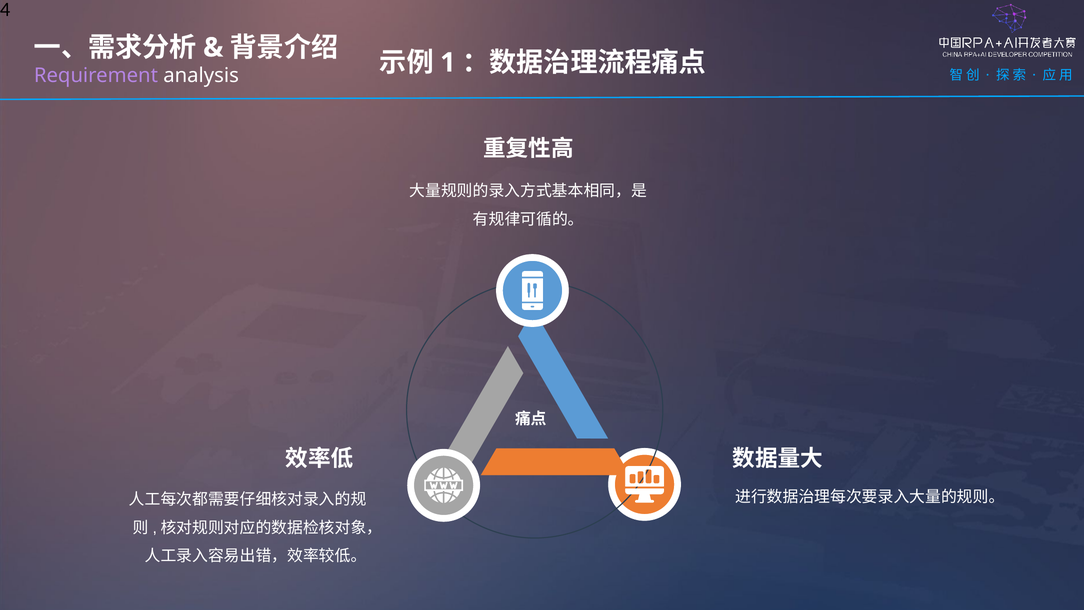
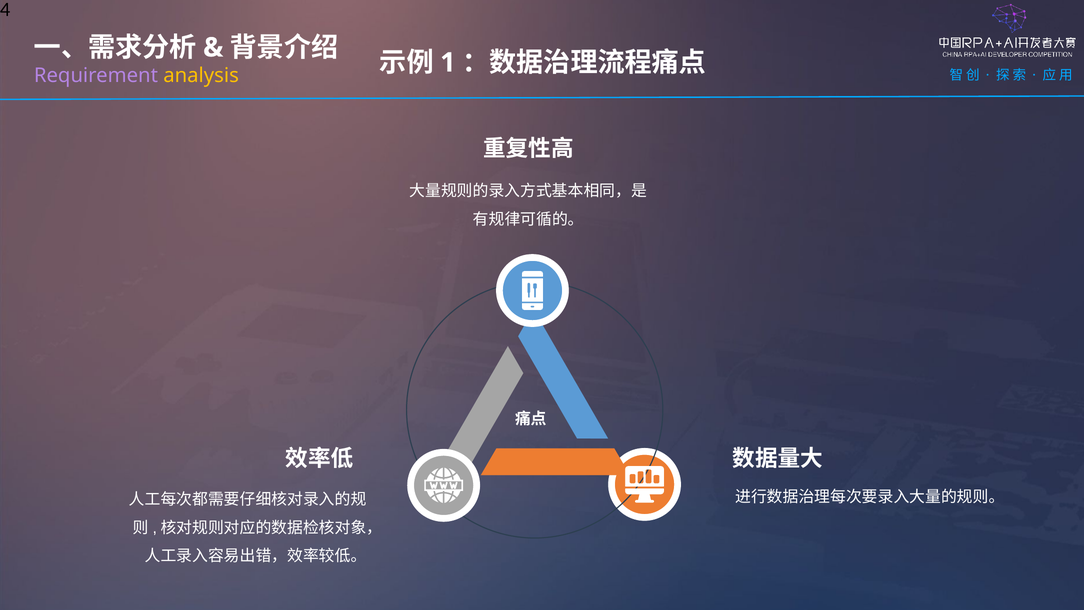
analysis colour: white -> yellow (201, 76)
